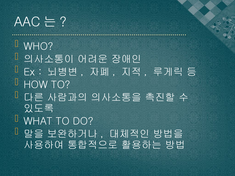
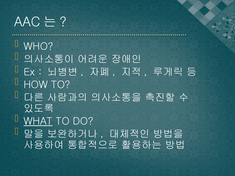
WHAT underline: none -> present (38, 121)
